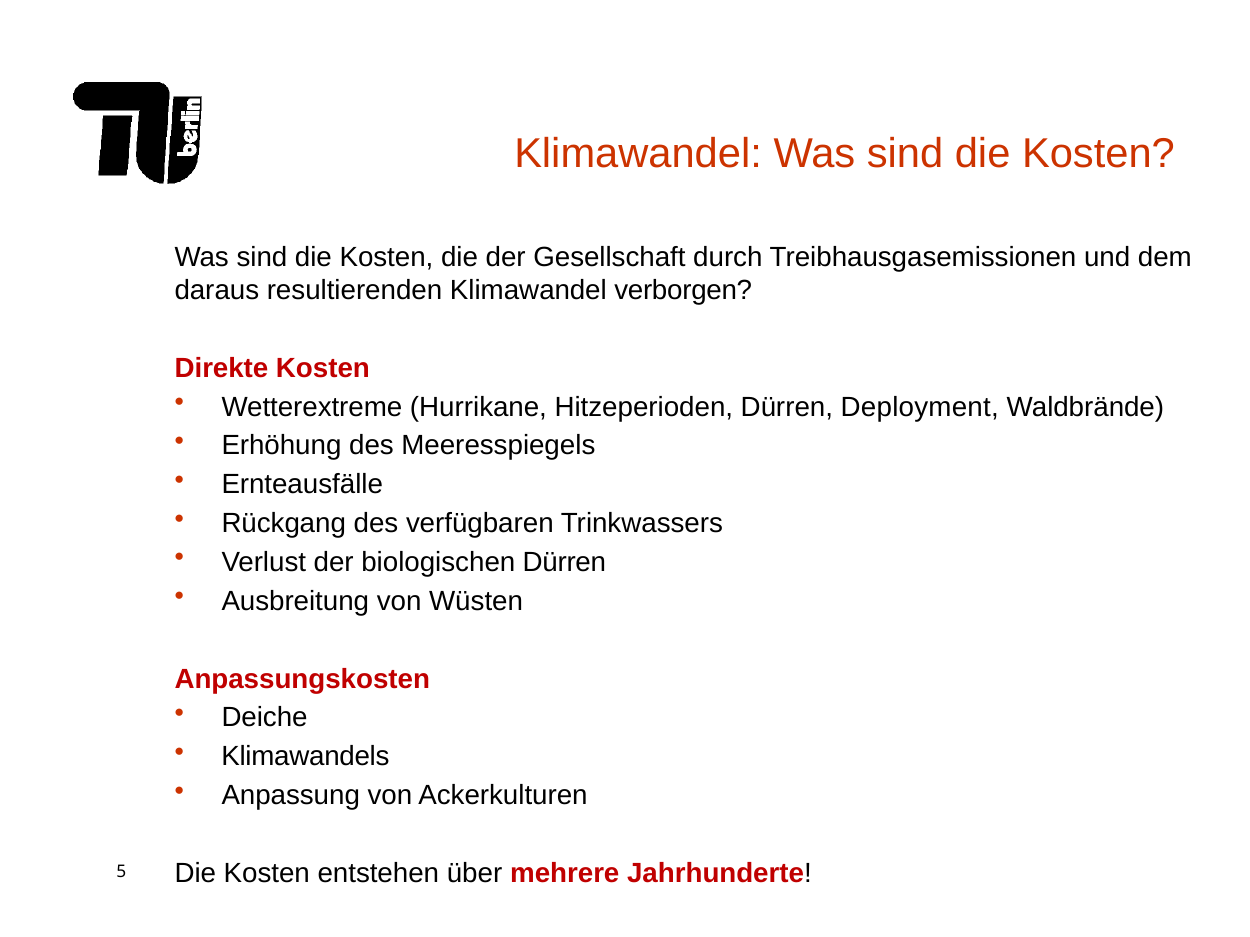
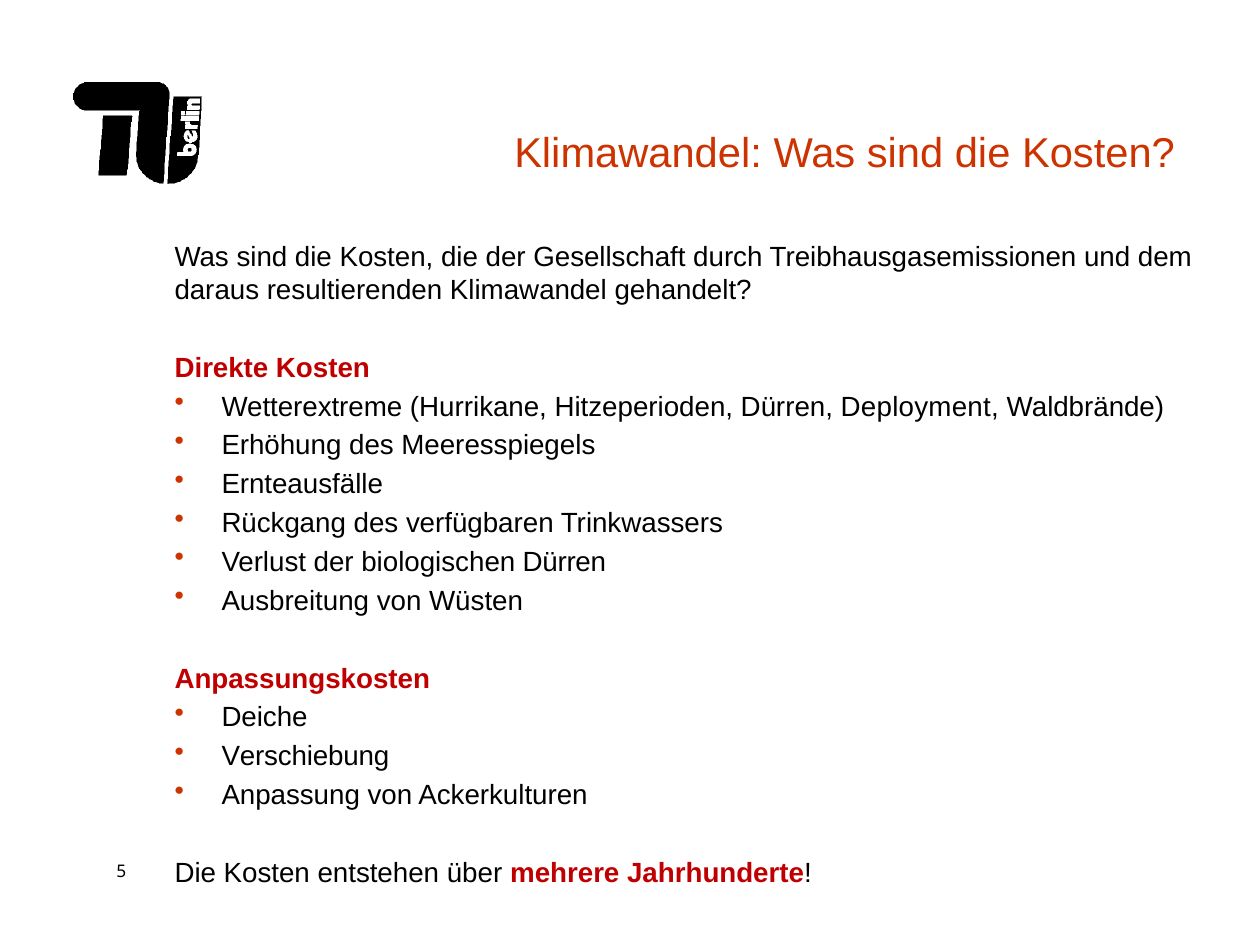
verborgen: verborgen -> gehandelt (683, 290)
Klimawandels: Klimawandels -> Verschiebung (305, 757)
